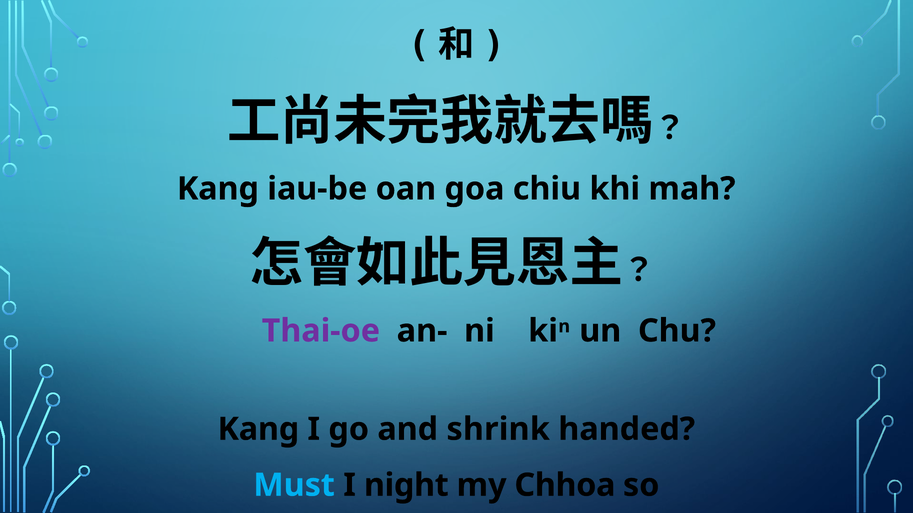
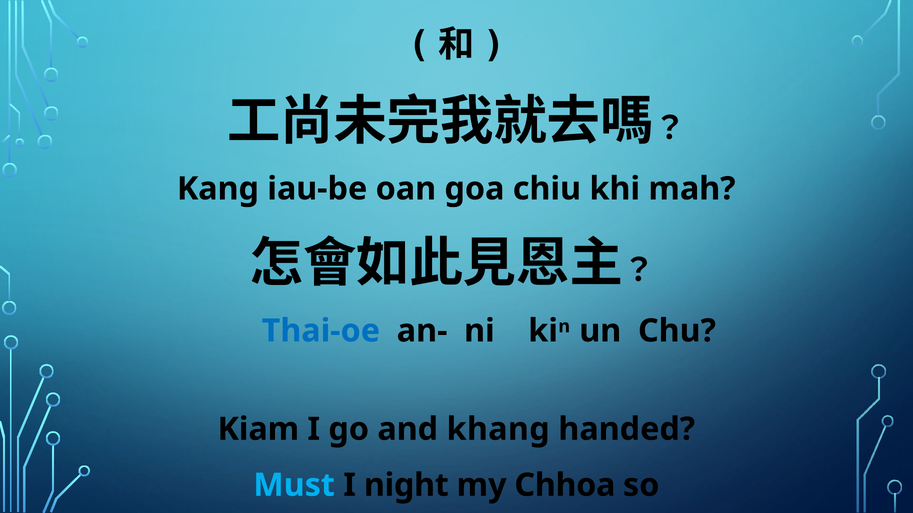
Thai-oe colour: purple -> blue (321, 331)
Kang: Kang -> Kiam (258, 430)
shrink: shrink -> khang (498, 430)
